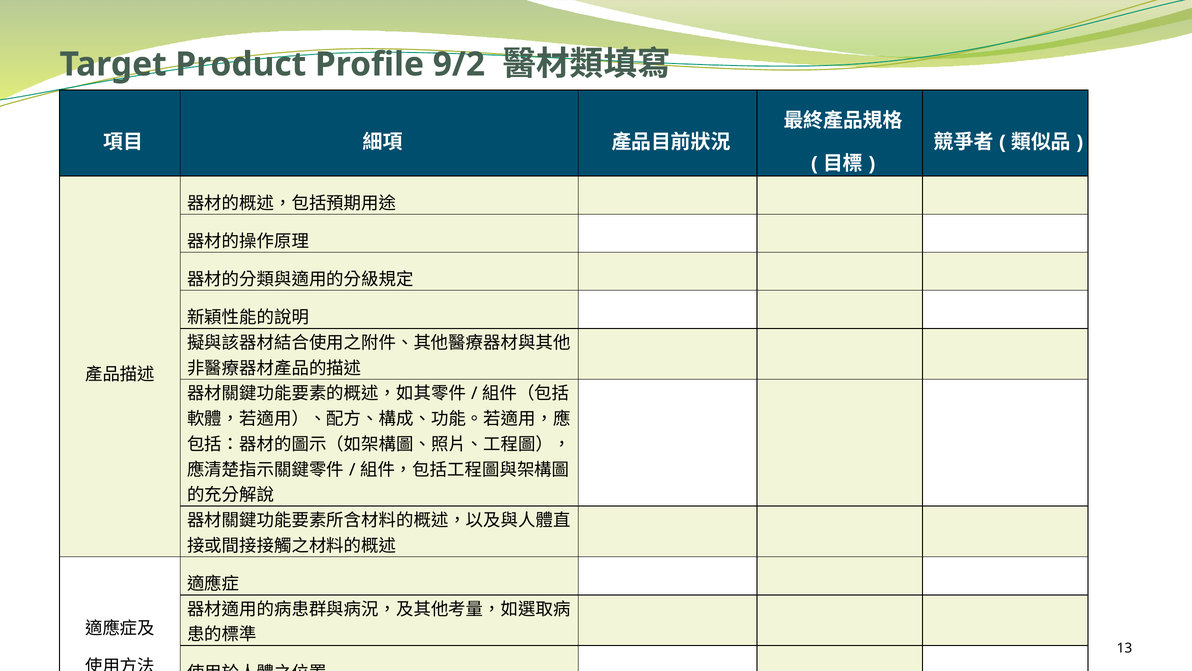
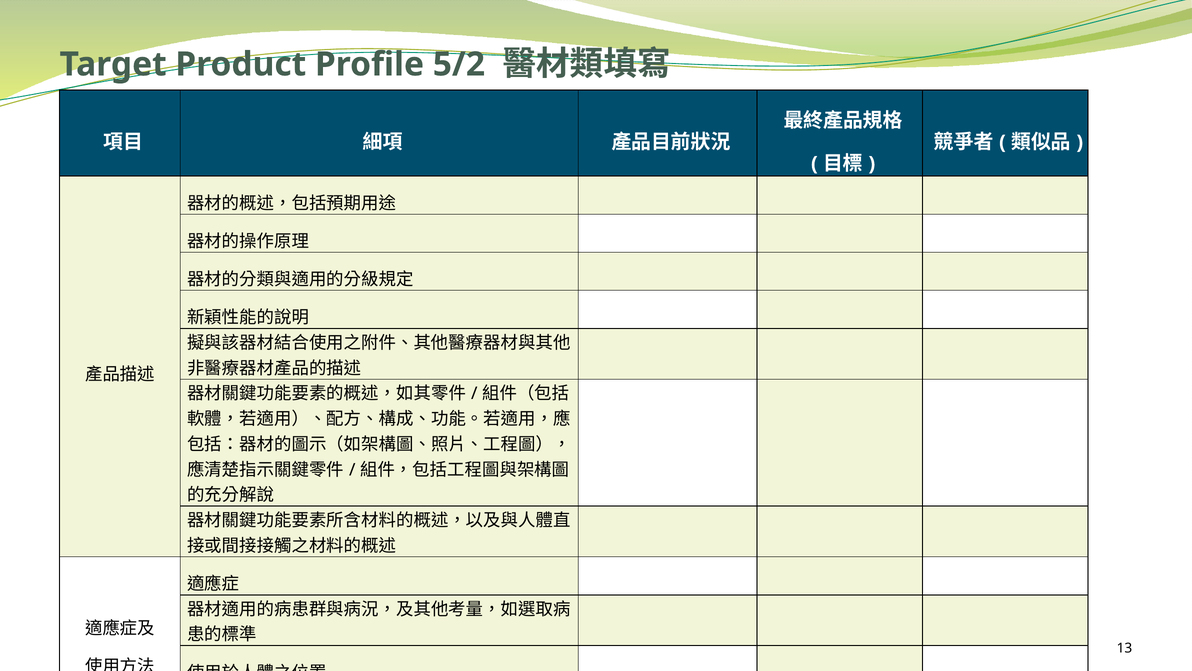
9/2: 9/2 -> 5/2 (459, 64)
